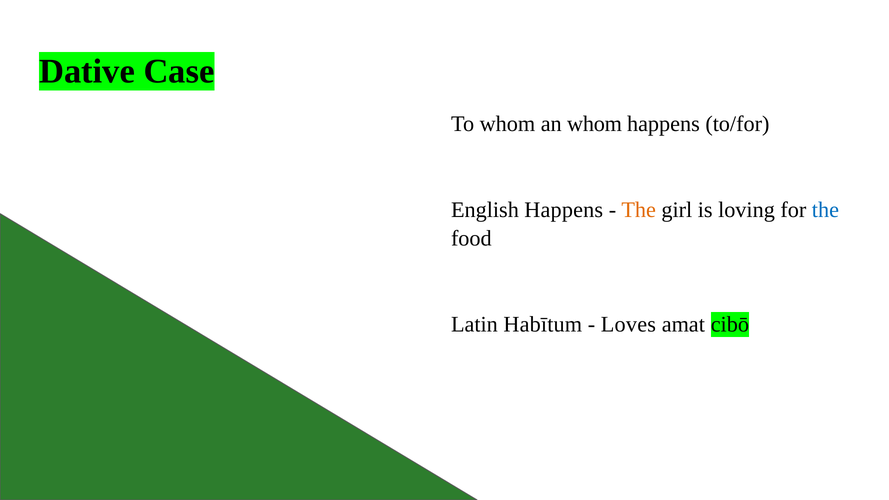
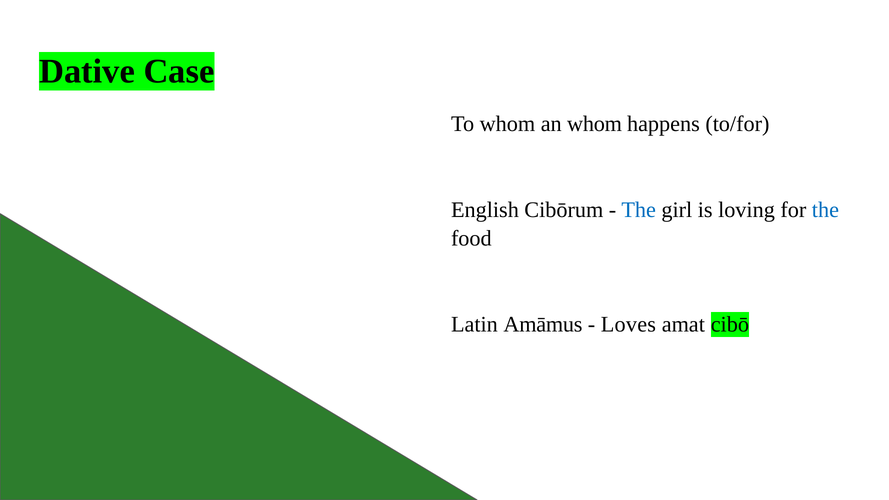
Happens: Happens -> Cibōrum (564, 210)
The colour: orange -> blue (639, 210)
Habītum: Habītum -> Amāmus (543, 325)
